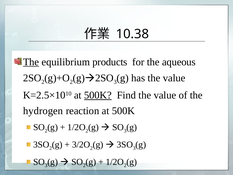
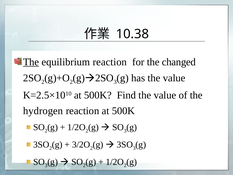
equilibrium products: products -> reaction (110, 62)
aqueous: aqueous -> changed (179, 62)
500K underline: present -> none (98, 95)
